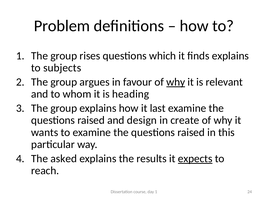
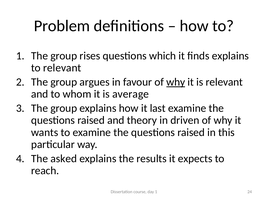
to subjects: subjects -> relevant (62, 68)
heading: heading -> average (131, 94)
design: design -> theory (142, 120)
create: create -> driven (185, 120)
expects underline: present -> none (195, 159)
